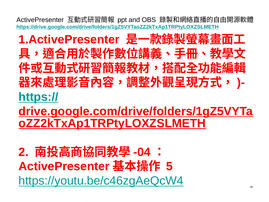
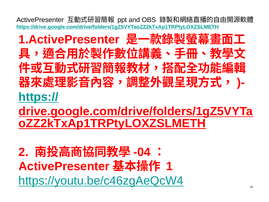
5: 5 -> 1 (169, 166)
